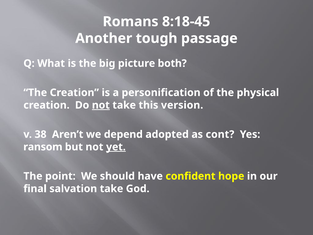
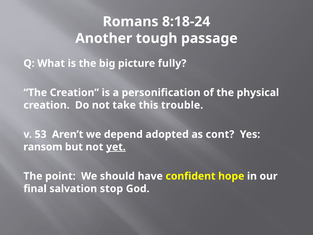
8:18-45: 8:18-45 -> 8:18-24 (186, 22)
both: both -> fully (172, 63)
not underline: present -> none (101, 105)
version: version -> trouble (182, 105)
38: 38 -> 53 (41, 134)
salvation take: take -> stop (111, 188)
